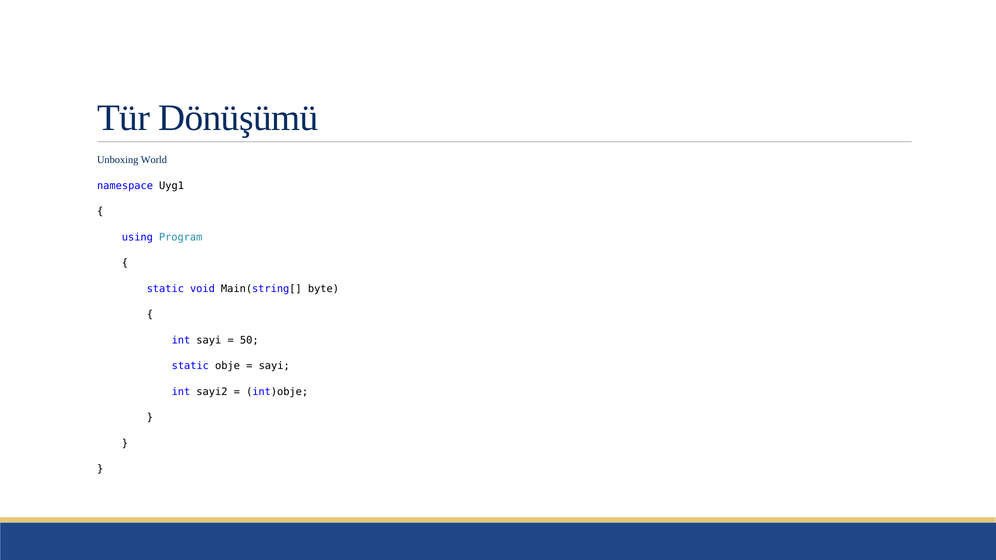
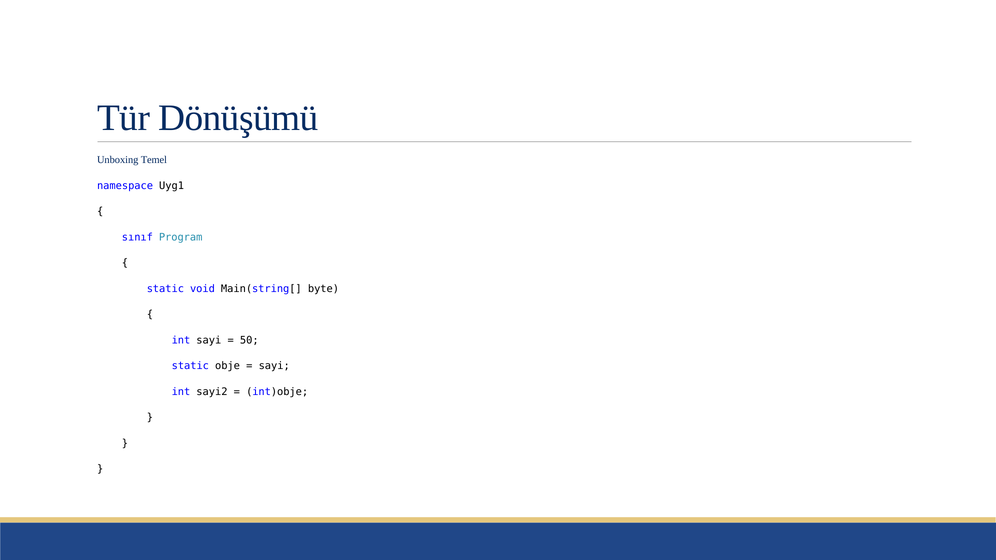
World: World -> Temel (154, 160)
using: using -> sınıf (137, 237)
